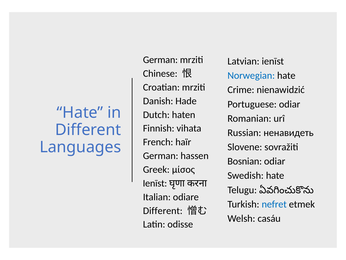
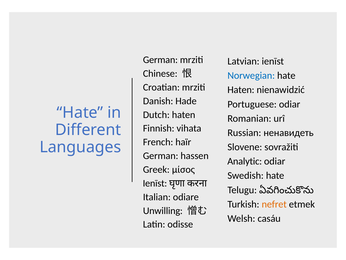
Crime: Crime -> Haten (241, 90)
Bosnian: Bosnian -> Analytic (245, 161)
nefret colour: blue -> orange (274, 204)
Different: Different -> Unwilling (163, 210)
